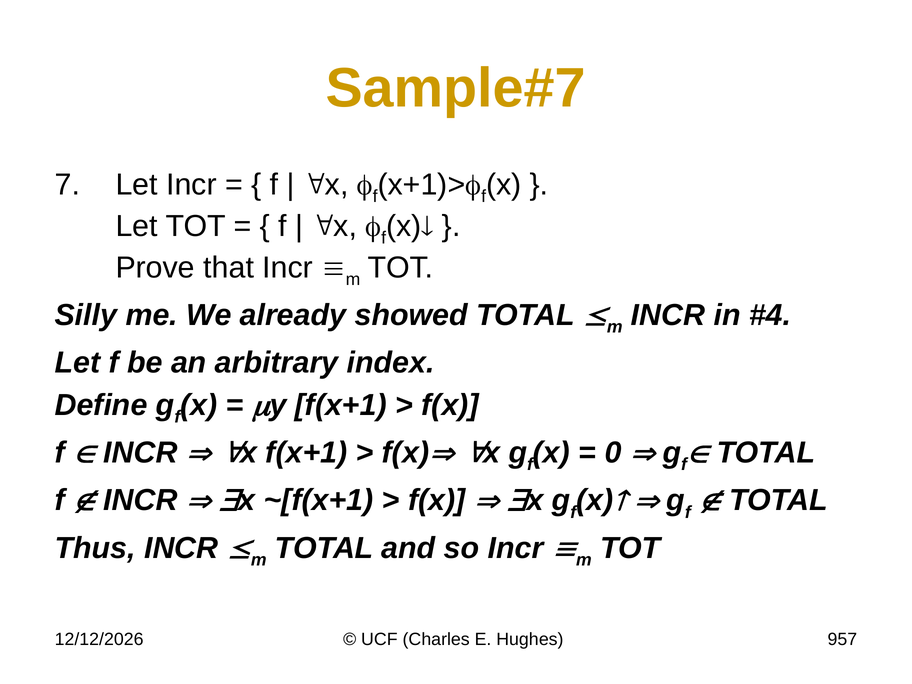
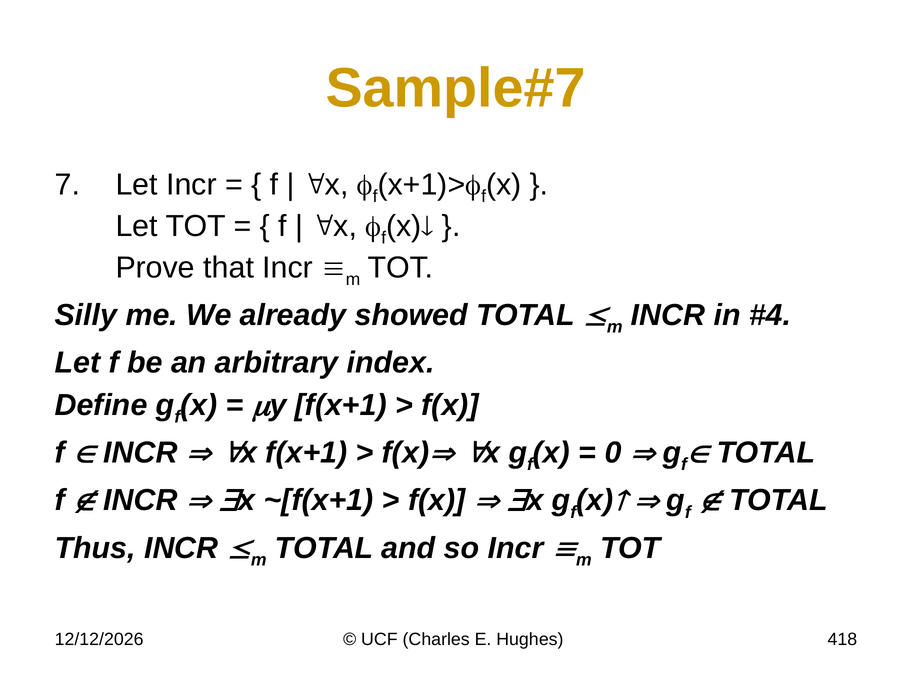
957: 957 -> 418 (842, 639)
